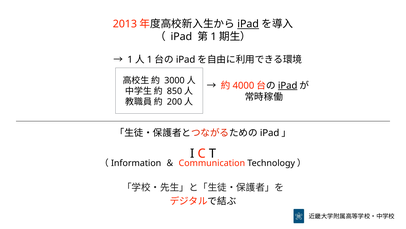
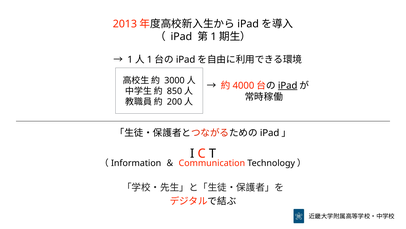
iPad underline: present -> none (248, 24)
